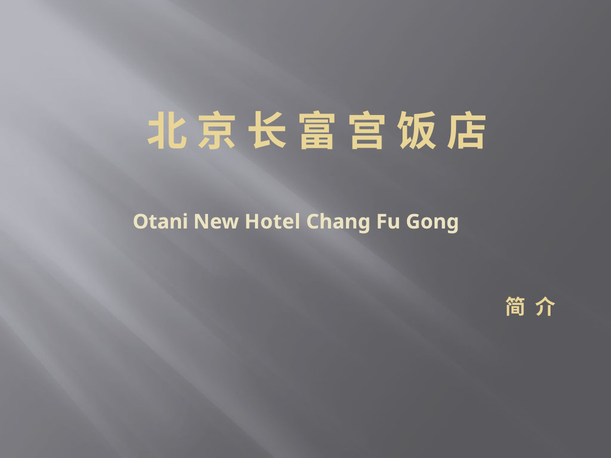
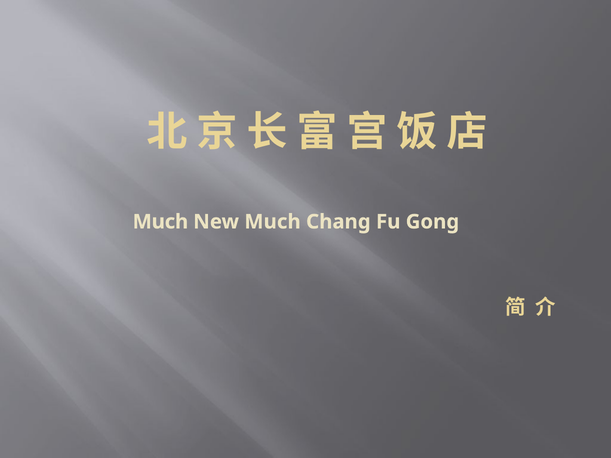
Otani: Otani -> Much (160, 222)
New Hotel: Hotel -> Much (273, 222)
